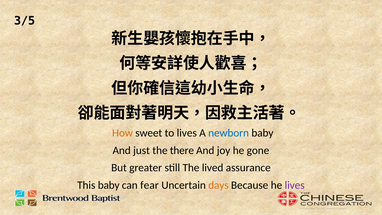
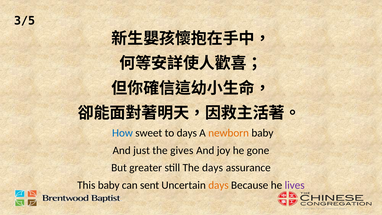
How colour: orange -> blue (122, 133)
to lives: lives -> days (187, 133)
newborn colour: blue -> orange (229, 133)
there: there -> gives (182, 150)
The lived: lived -> days (213, 168)
fear: fear -> sent (150, 185)
